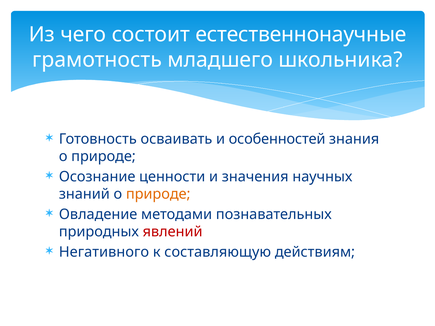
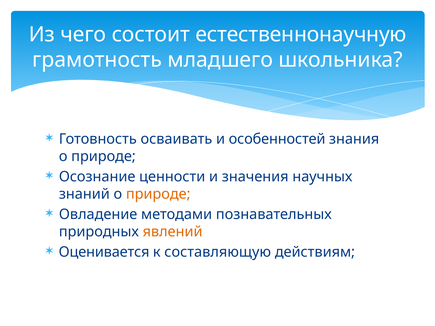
естественнонаучные: естественнонаучные -> естественнонаучную (301, 35)
явлений colour: red -> orange (173, 232)
Негативного: Негативного -> Оценивается (104, 252)
